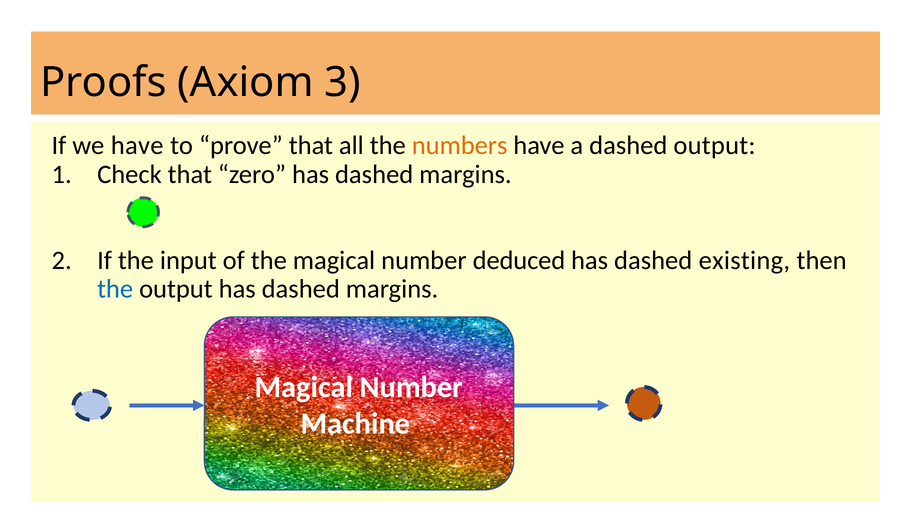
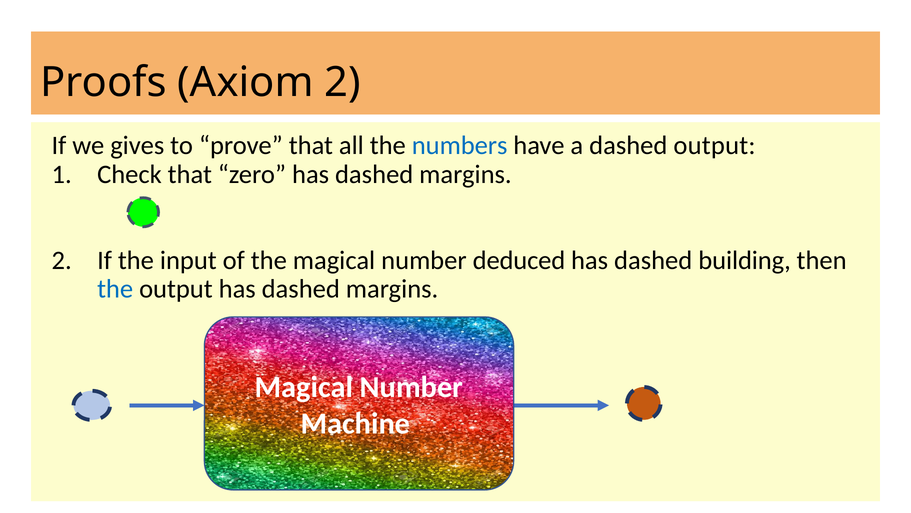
Axiom 3: 3 -> 2 (343, 82)
we have: have -> gives (137, 145)
numbers colour: orange -> blue (460, 145)
existing: existing -> building (745, 260)
